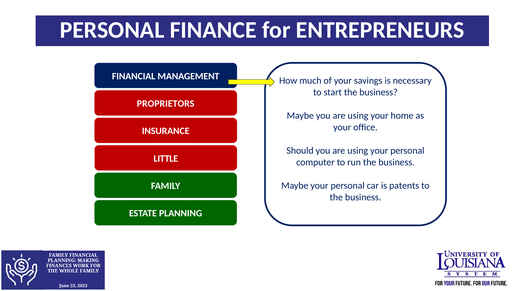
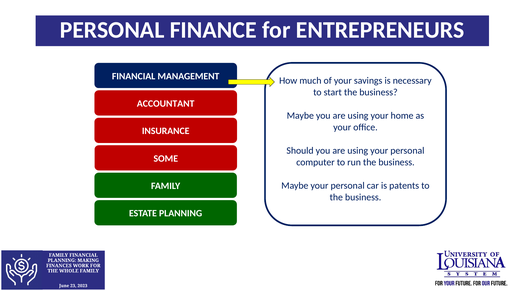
PROPRIETORS: PROPRIETORS -> ACCOUNTANT (166, 104)
LITTLE: LITTLE -> SOME (166, 159)
